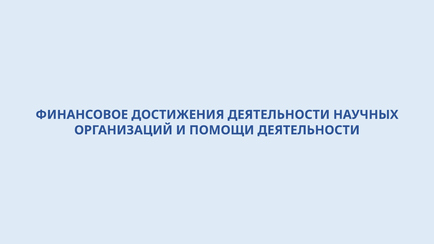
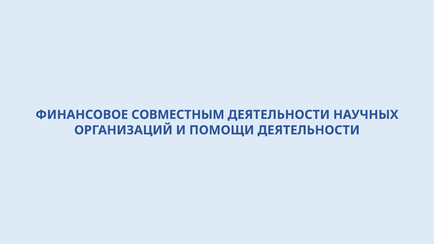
ДОСТИЖЕНИЯ: ДОСТИЖЕНИЯ -> СОВМЕСТНЫМ (178, 115)
